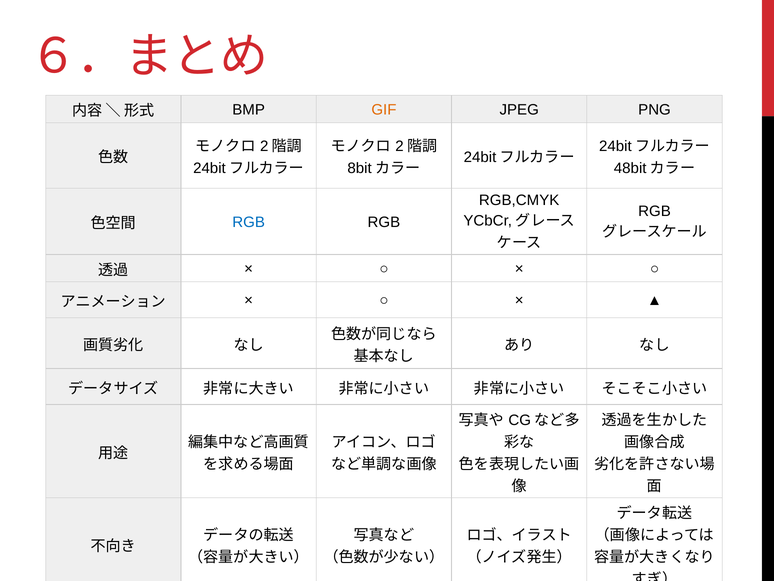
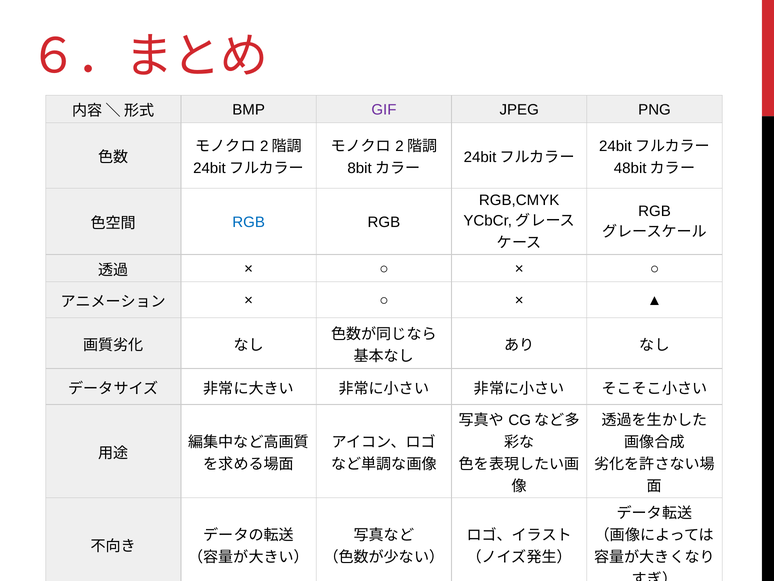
GIF colour: orange -> purple (384, 110)
